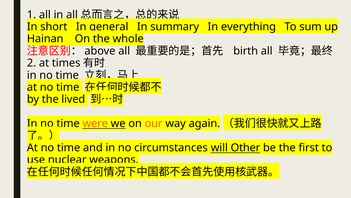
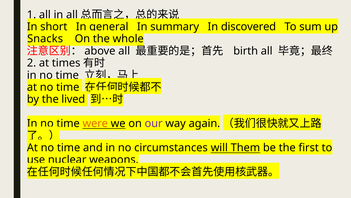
everything: everything -> discovered (249, 27)
Hainan: Hainan -> Snacks (45, 39)
our colour: orange -> purple (154, 123)
Other: Other -> Them (245, 147)
